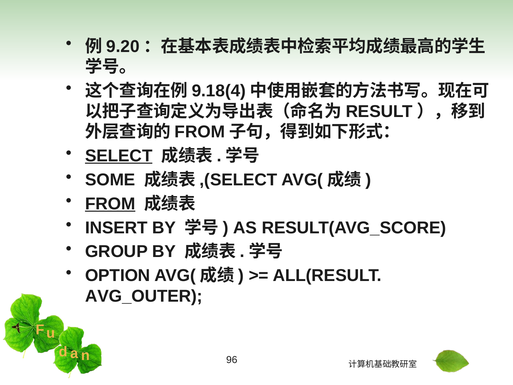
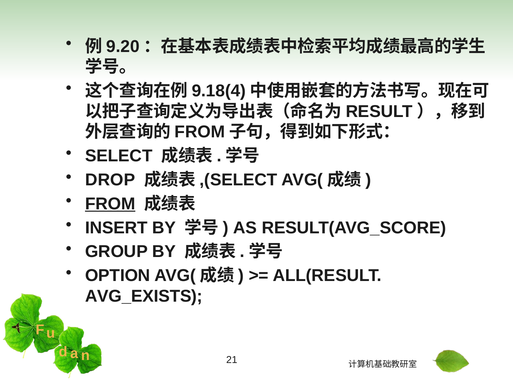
SELECT underline: present -> none (119, 156)
SOME: SOME -> DROP (110, 180)
AVG_OUTER: AVG_OUTER -> AVG_EXISTS (144, 296)
96: 96 -> 21 (232, 360)
